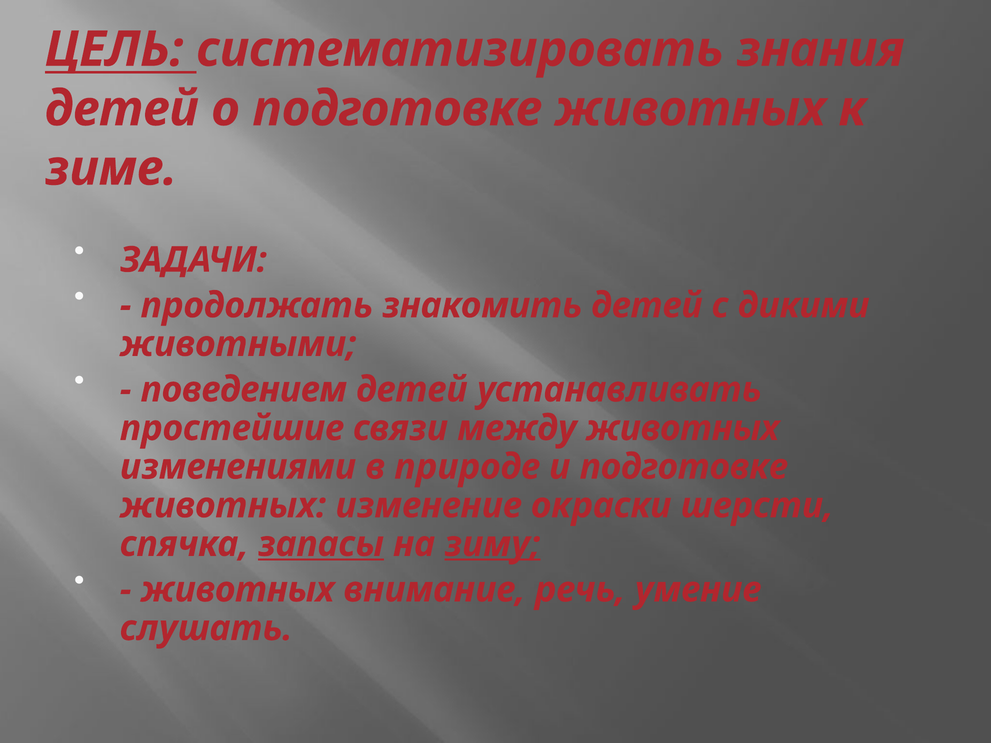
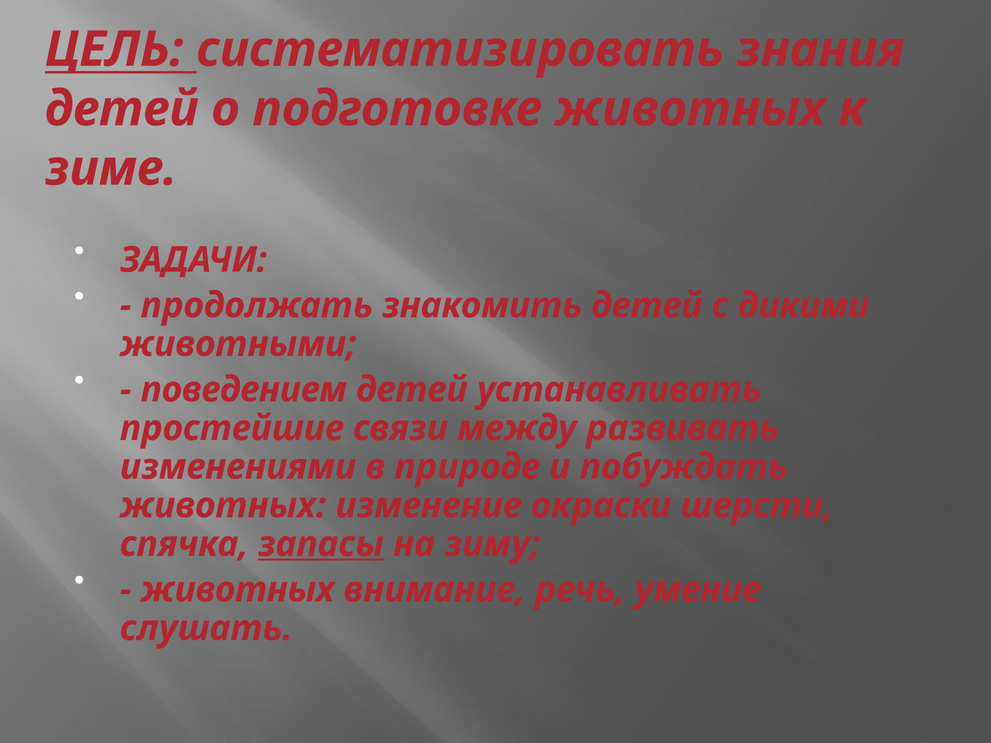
между животных: животных -> развивать (682, 428)
и подготовке: подготовке -> побуждать (684, 467)
зиму underline: present -> none (492, 544)
